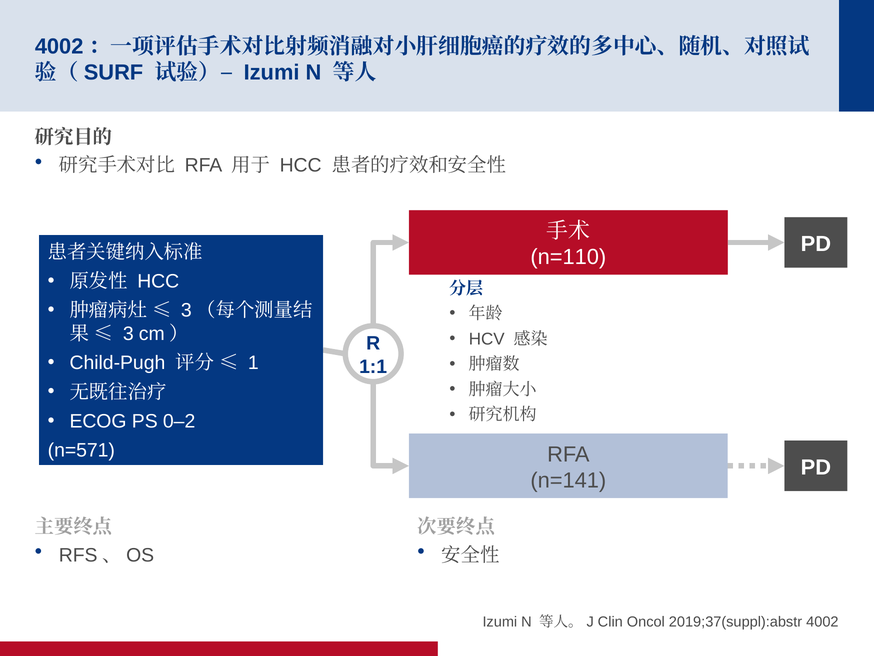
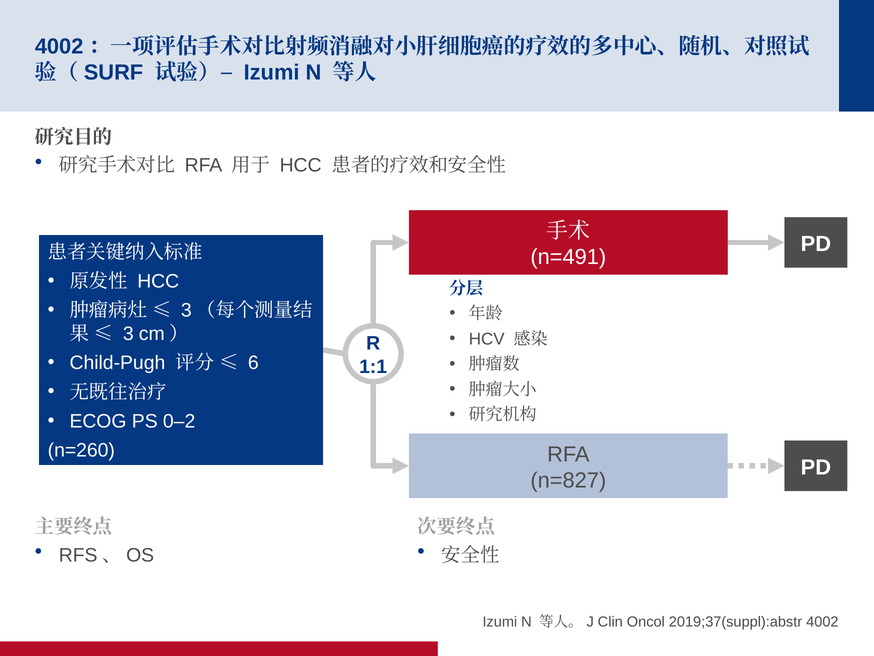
n=110: n=110 -> n=491 (568, 257)
1: 1 -> 6 (253, 363)
n=571: n=571 -> n=260 (81, 450)
n=141: n=141 -> n=827 (568, 480)
